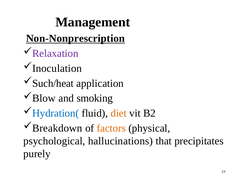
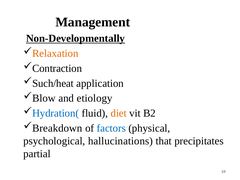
Non-Nonprescription: Non-Nonprescription -> Non-Developmentally (75, 38)
Relaxation colour: purple -> orange (55, 53)
Inoculation: Inoculation -> Contraction (57, 68)
smoking: smoking -> etiology (95, 98)
factors colour: orange -> blue (111, 128)
purely: purely -> partial (37, 154)
